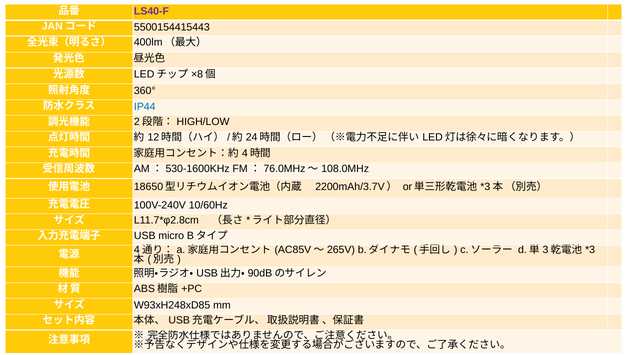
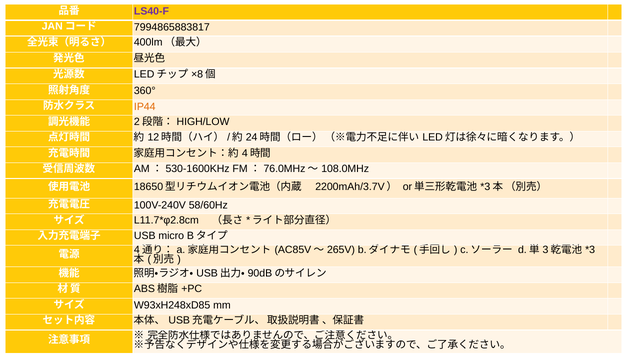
5500154415443: 5500154415443 -> 7994865883817 (172, 27)
IP44 colour: blue -> orange (145, 107)
10/60Hz: 10/60Hz -> 58/60Hz (208, 205)
